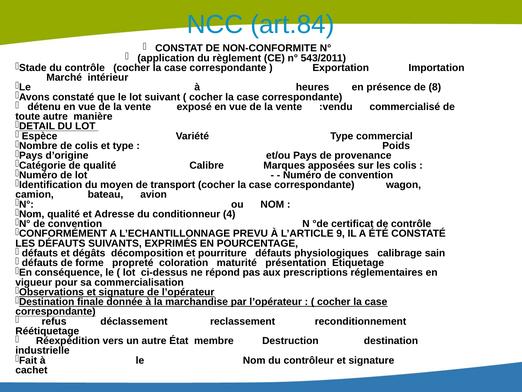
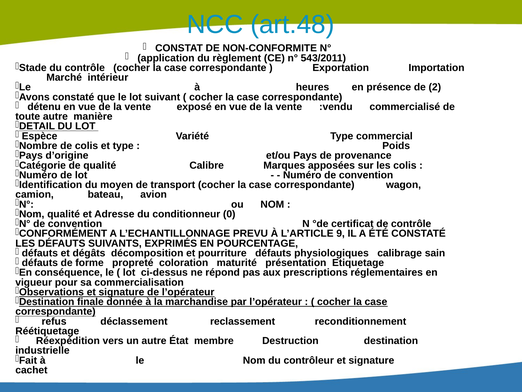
art.84: art.84 -> art.48 (292, 25)
8: 8 -> 2 (435, 87)
4: 4 -> 0 (229, 214)
